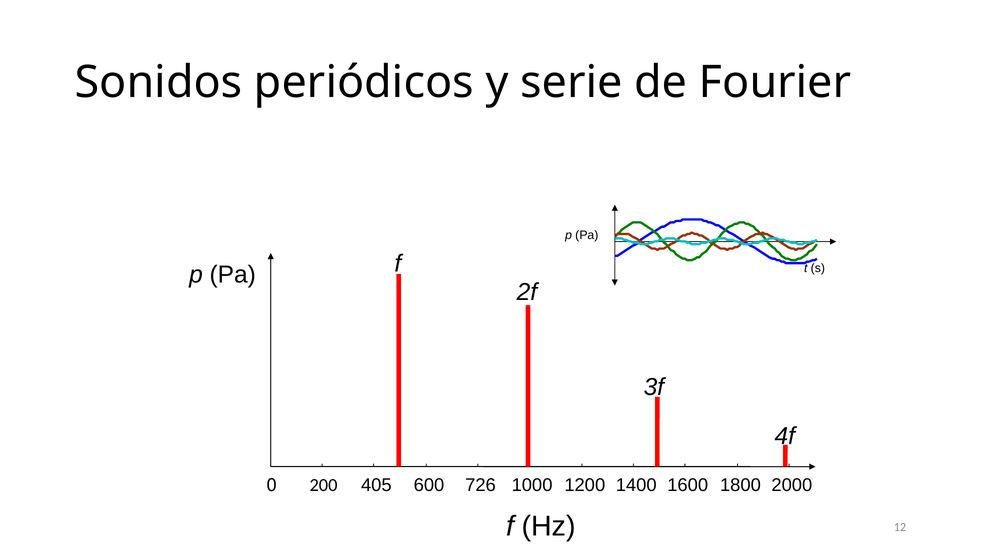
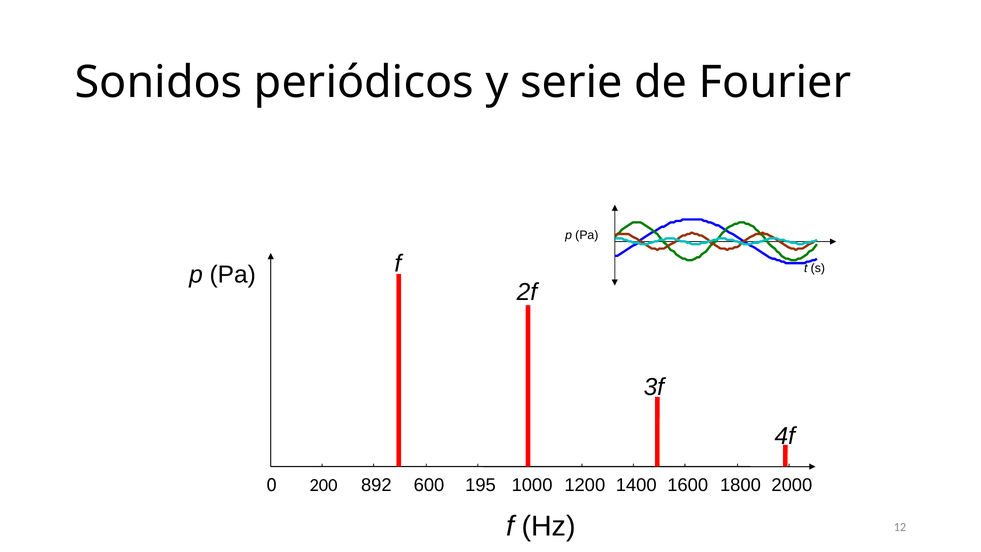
405: 405 -> 892 (376, 485)
726: 726 -> 195 (481, 485)
